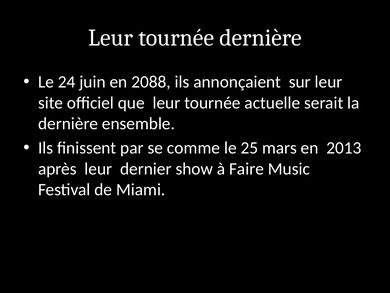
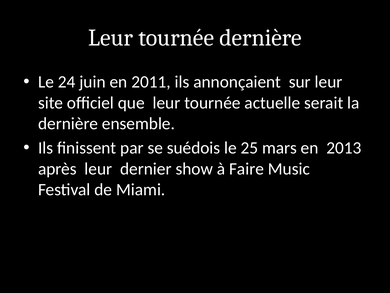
2088: 2088 -> 2011 (151, 82)
comme: comme -> suédois (194, 148)
